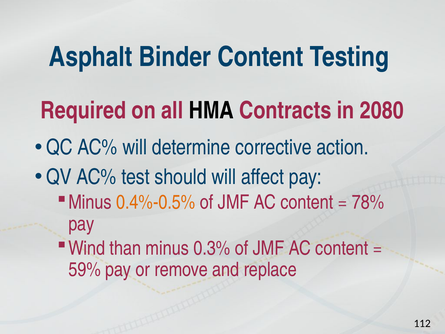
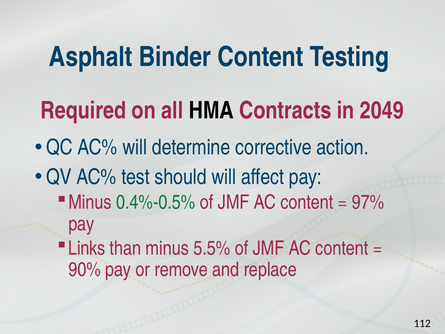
2080: 2080 -> 2049 (382, 111)
0.4%-0.5% colour: orange -> green (156, 202)
78%: 78% -> 97% (368, 202)
Wind: Wind -> Links (87, 248)
0.3%: 0.3% -> 5.5% (212, 248)
59%: 59% -> 90% (85, 269)
